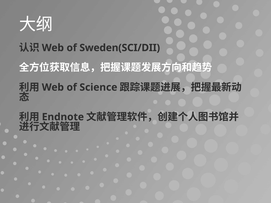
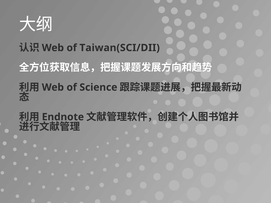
Sweden(SCI/DII: Sweden(SCI/DII -> Taiwan(SCI/DII (120, 48)
